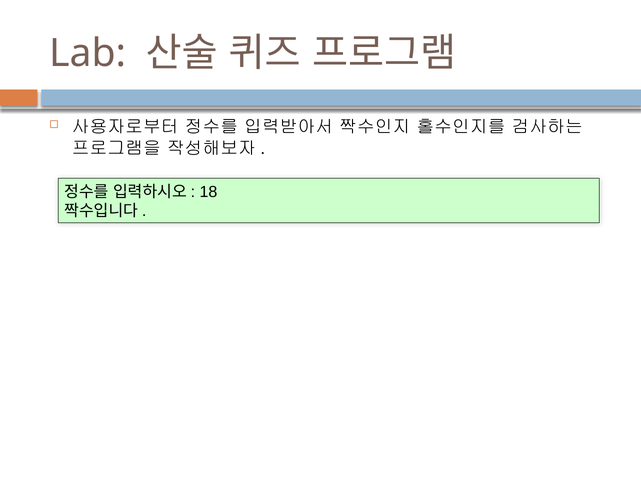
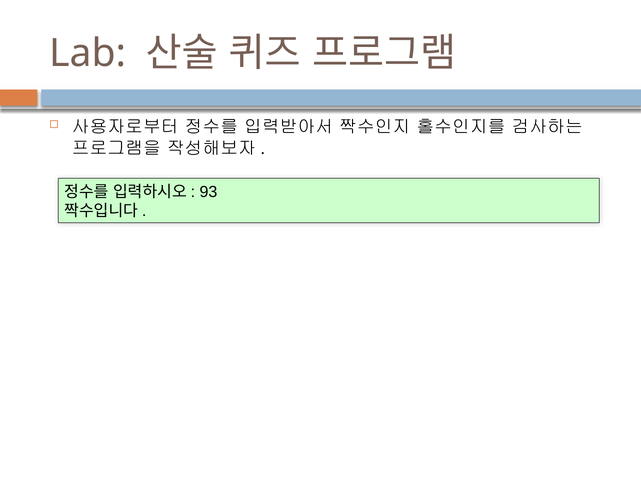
18: 18 -> 93 (208, 192)
